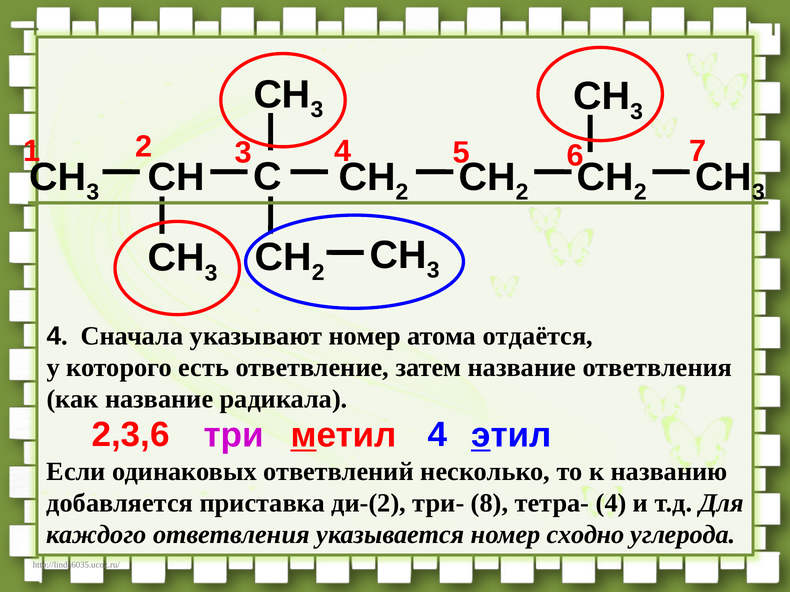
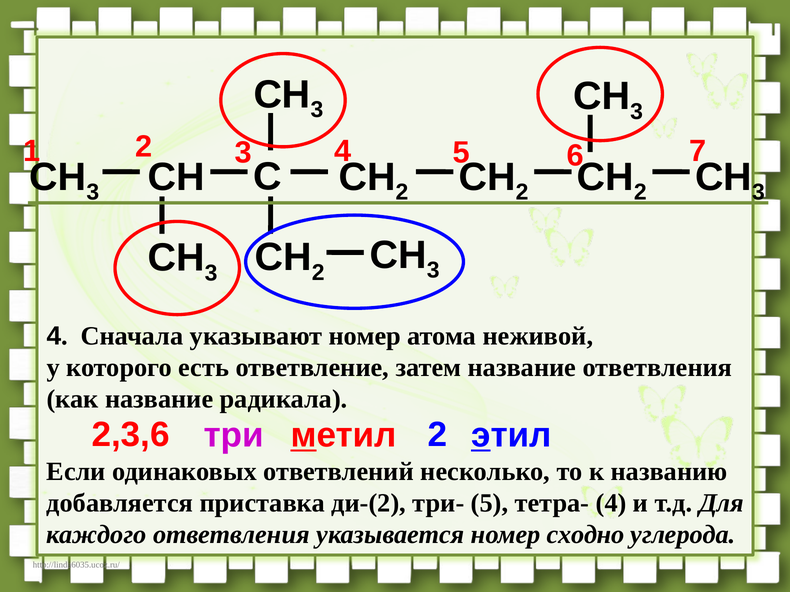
отдаётся: отдаётся -> неживой (538, 336)
2,3,6 4: 4 -> 2 (437, 435)
три- 8: 8 -> 5 (490, 504)
